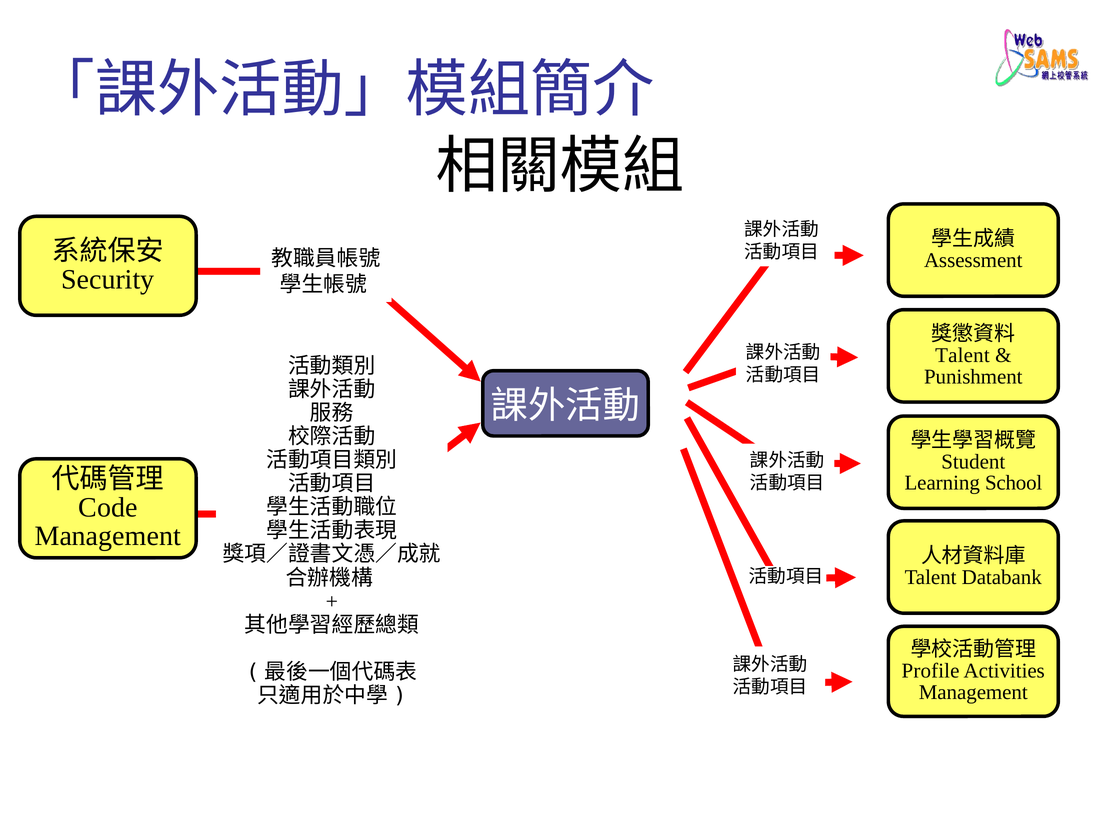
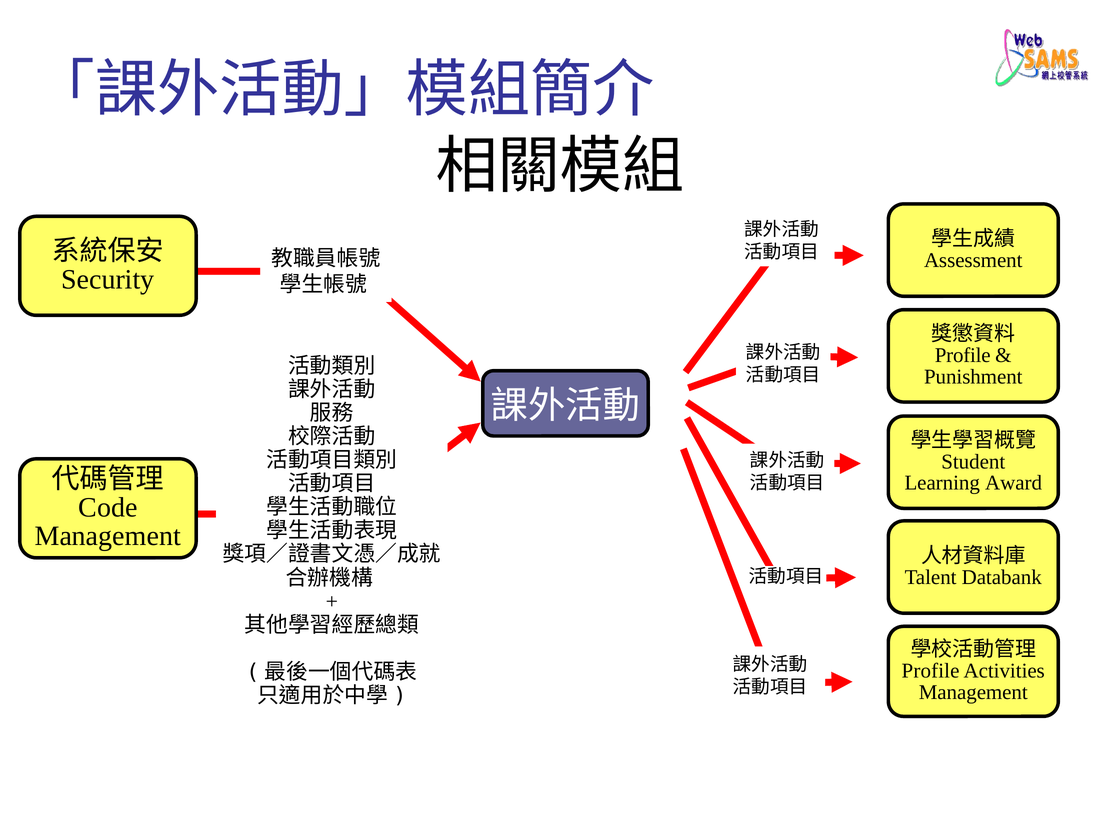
Talent: Talent -> Profile (963, 355)
School: School -> Award (1014, 483)
